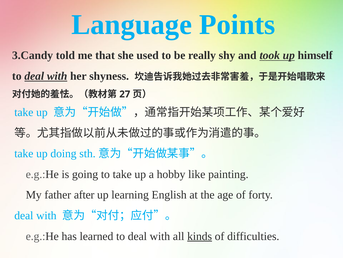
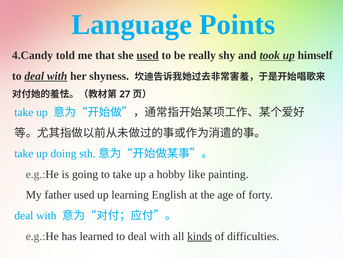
3.Candy: 3.Candy -> 4.Candy (33, 55)
used underline: none -> present (148, 55)
father after: after -> used (84, 194)
